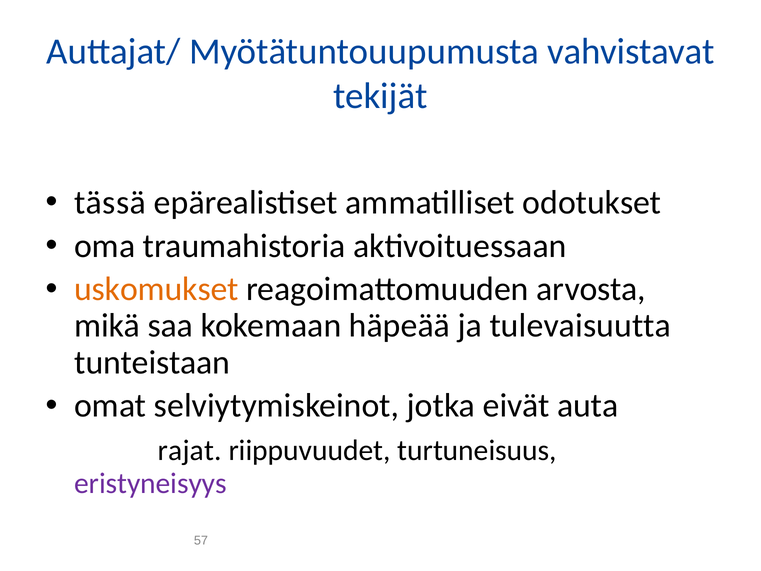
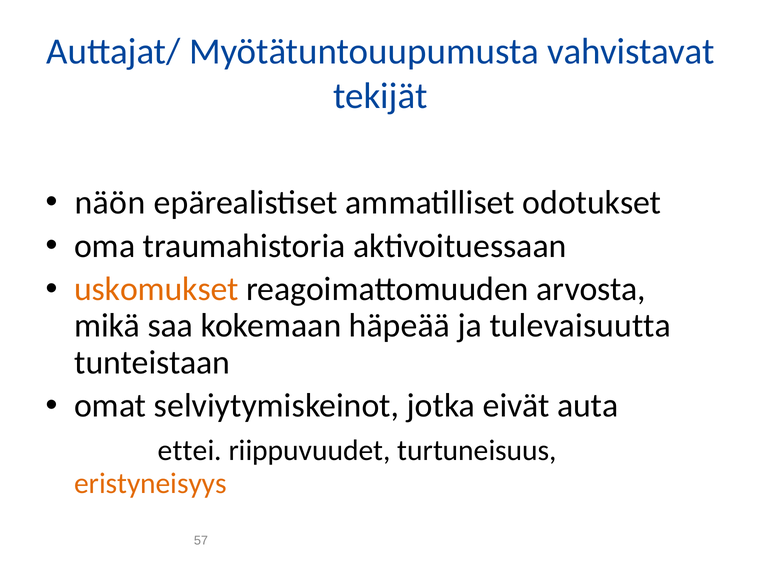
tässä: tässä -> näön (110, 202)
rajat: rajat -> ettei (190, 450)
eristyneisyys colour: purple -> orange (150, 483)
